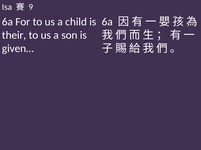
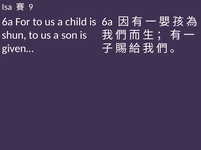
their: their -> shun (14, 35)
